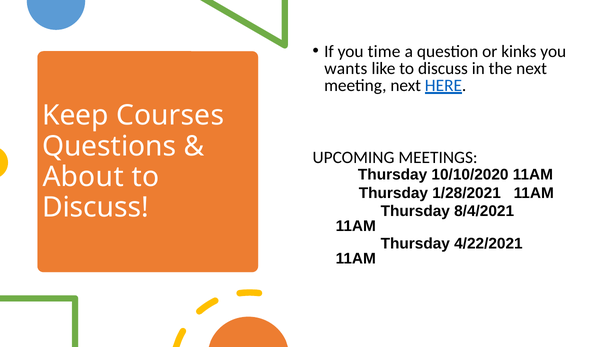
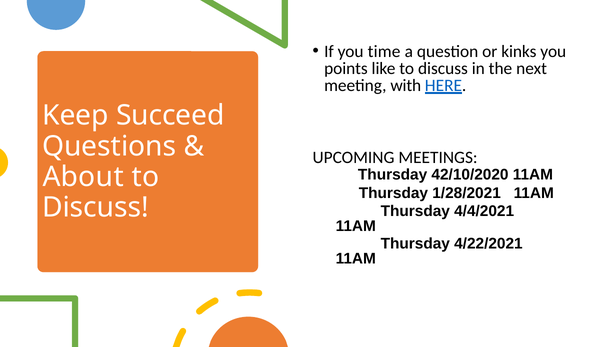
wants: wants -> points (346, 68)
meeting next: next -> with (406, 85)
Courses: Courses -> Succeed (170, 115)
10/10/2020: 10/10/2020 -> 42/10/2020 (470, 175)
8/4/2021: 8/4/2021 -> 4/4/2021 (484, 211)
